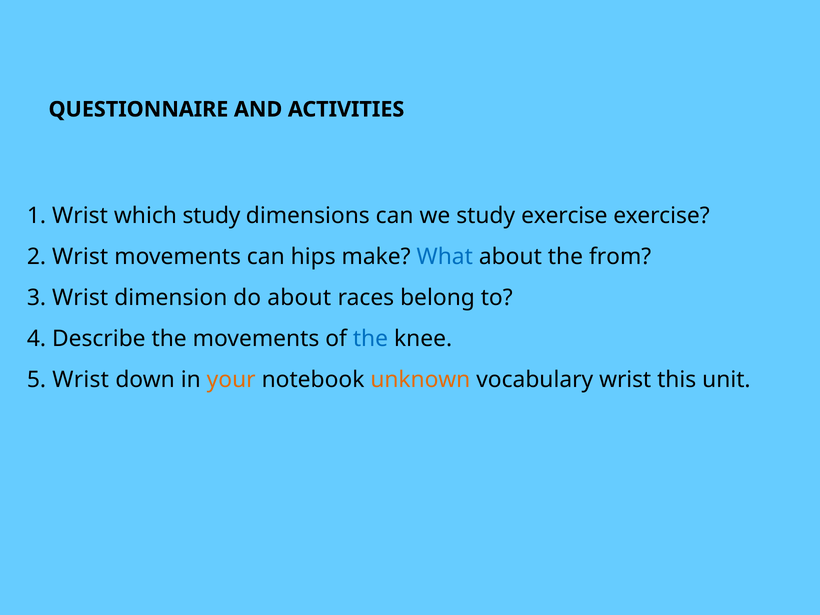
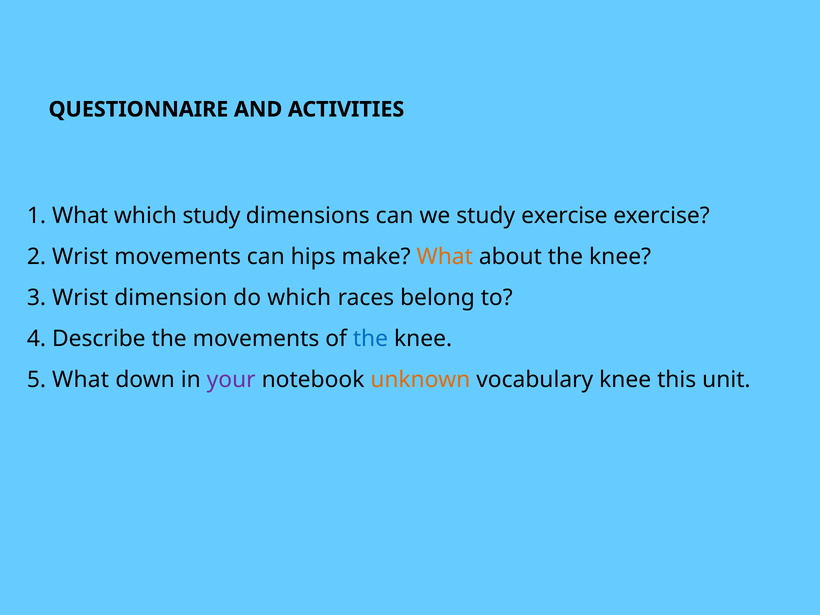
1 Wrist: Wrist -> What (80, 216)
What colour: blue -> orange (445, 257)
about the from: from -> knee (620, 257)
do about: about -> which (299, 298)
5 Wrist: Wrist -> What (81, 380)
your colour: orange -> purple (231, 380)
vocabulary wrist: wrist -> knee (625, 380)
